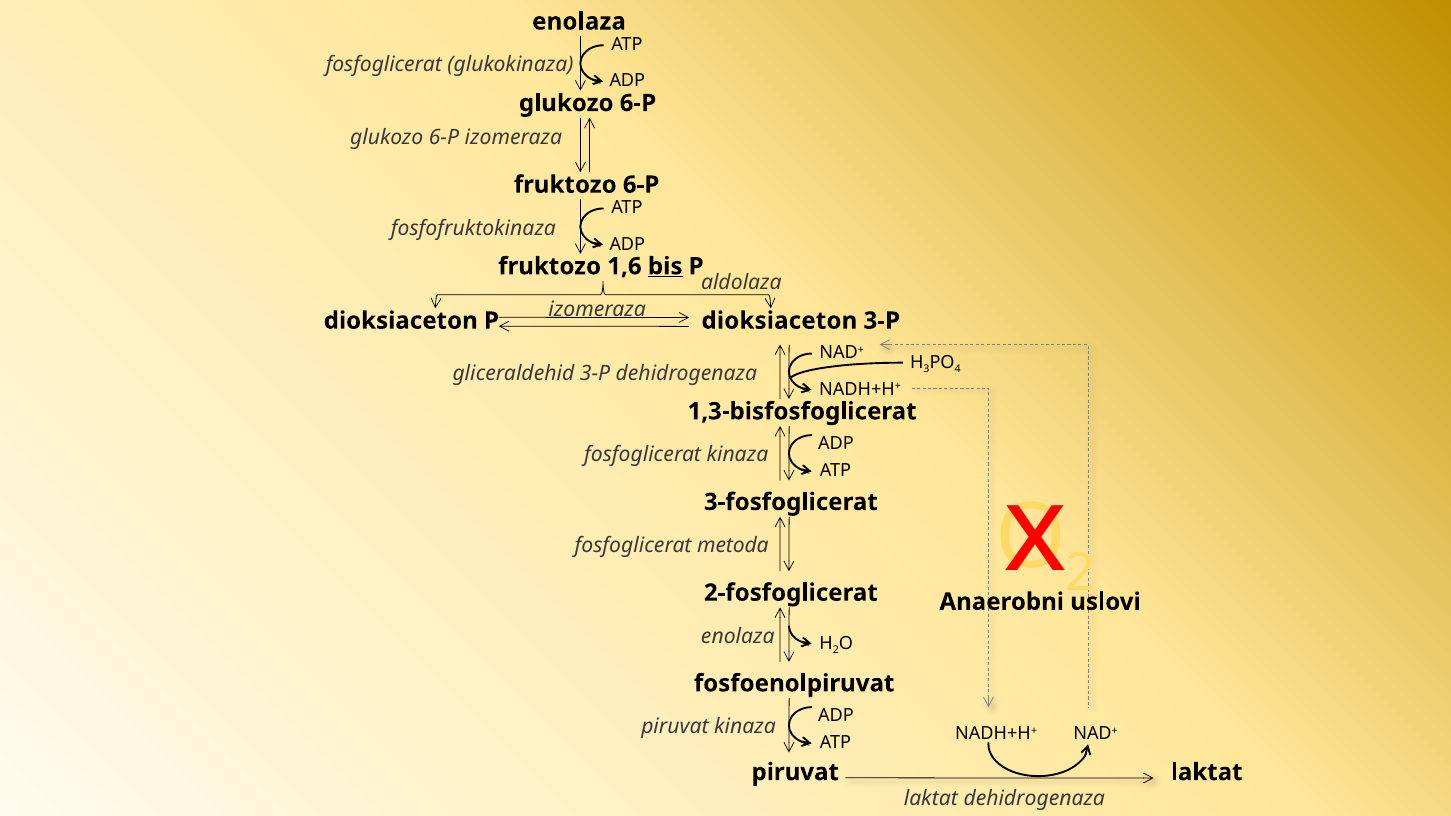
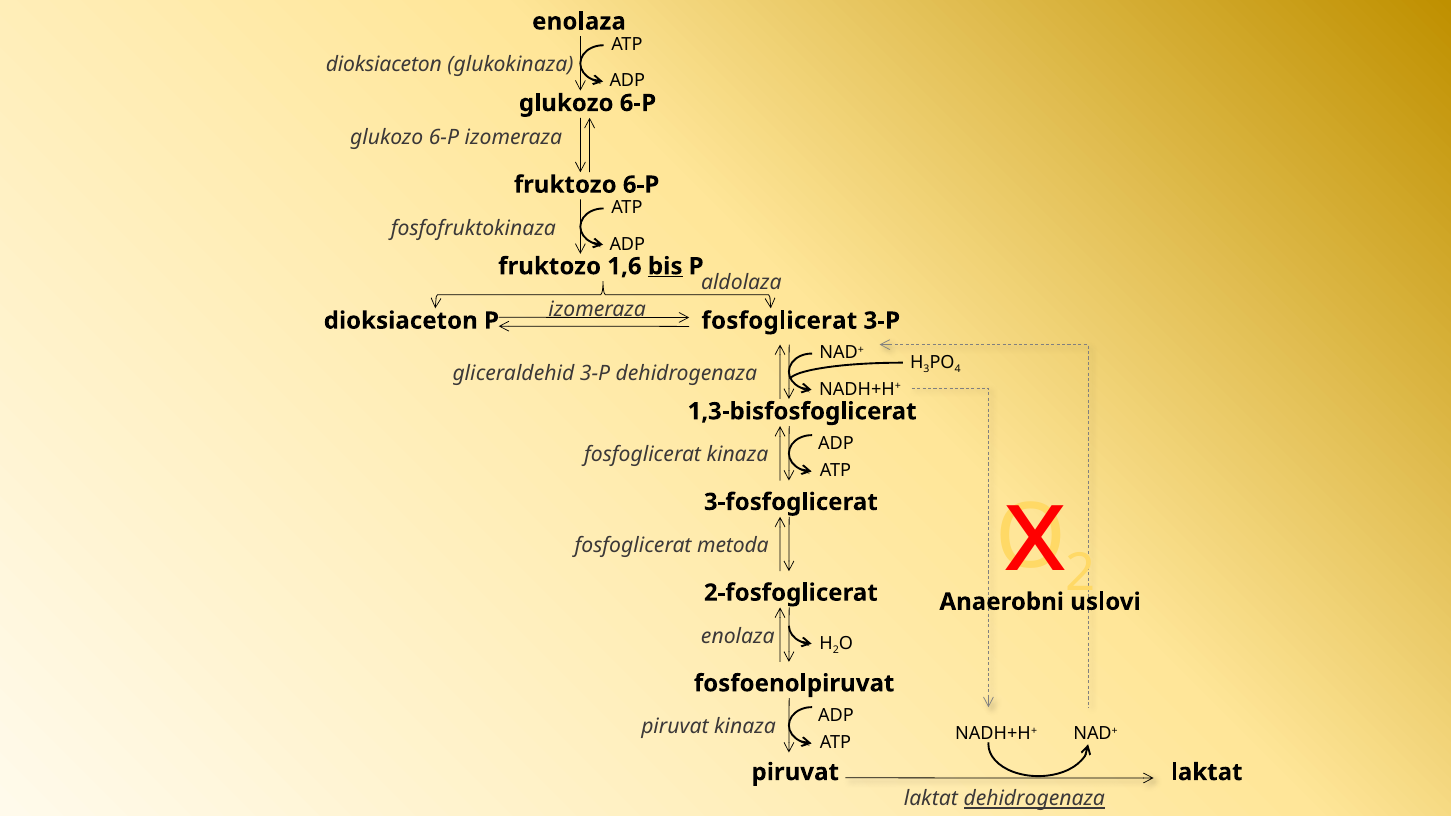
fosfoglicerat: fosfoglicerat -> dioksiaceton (384, 65)
dioksiaceton: dioksiaceton -> fosfoglicerat (779, 321)
dehidrogenaza underline: none -> present (1034, 799)
